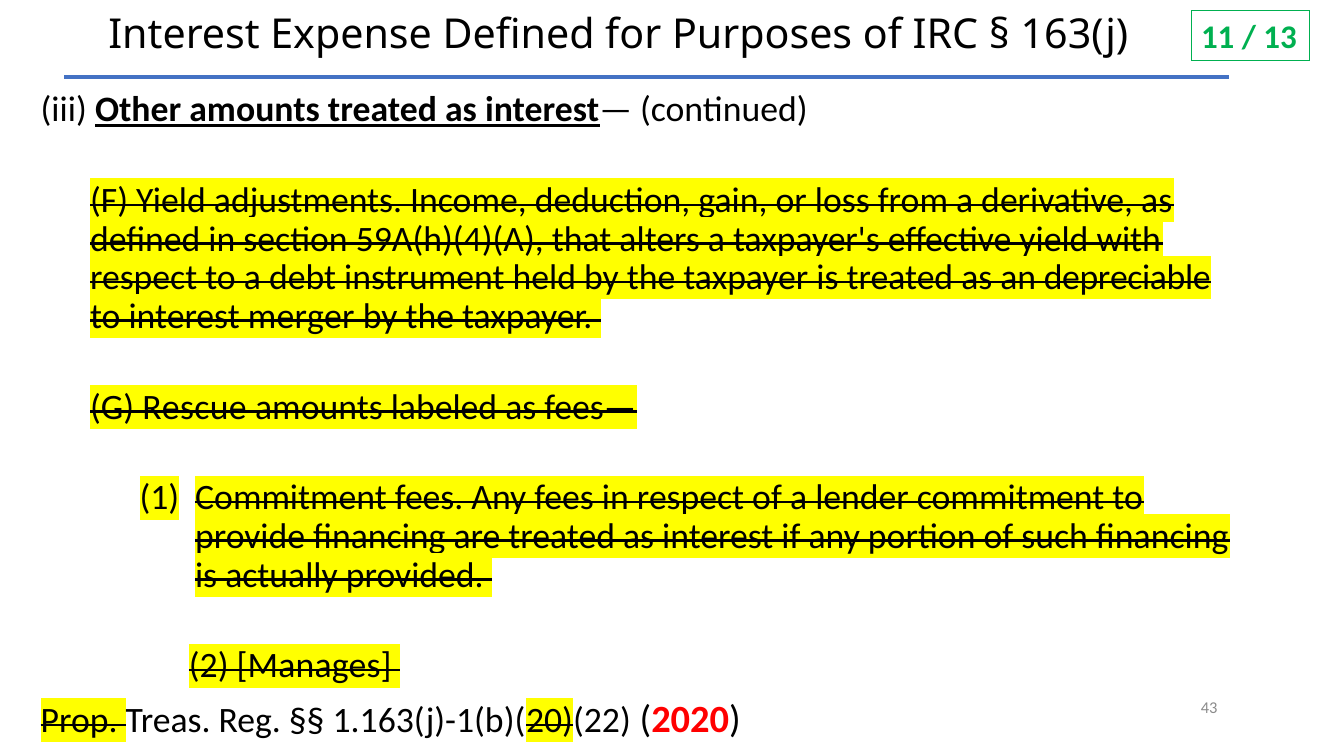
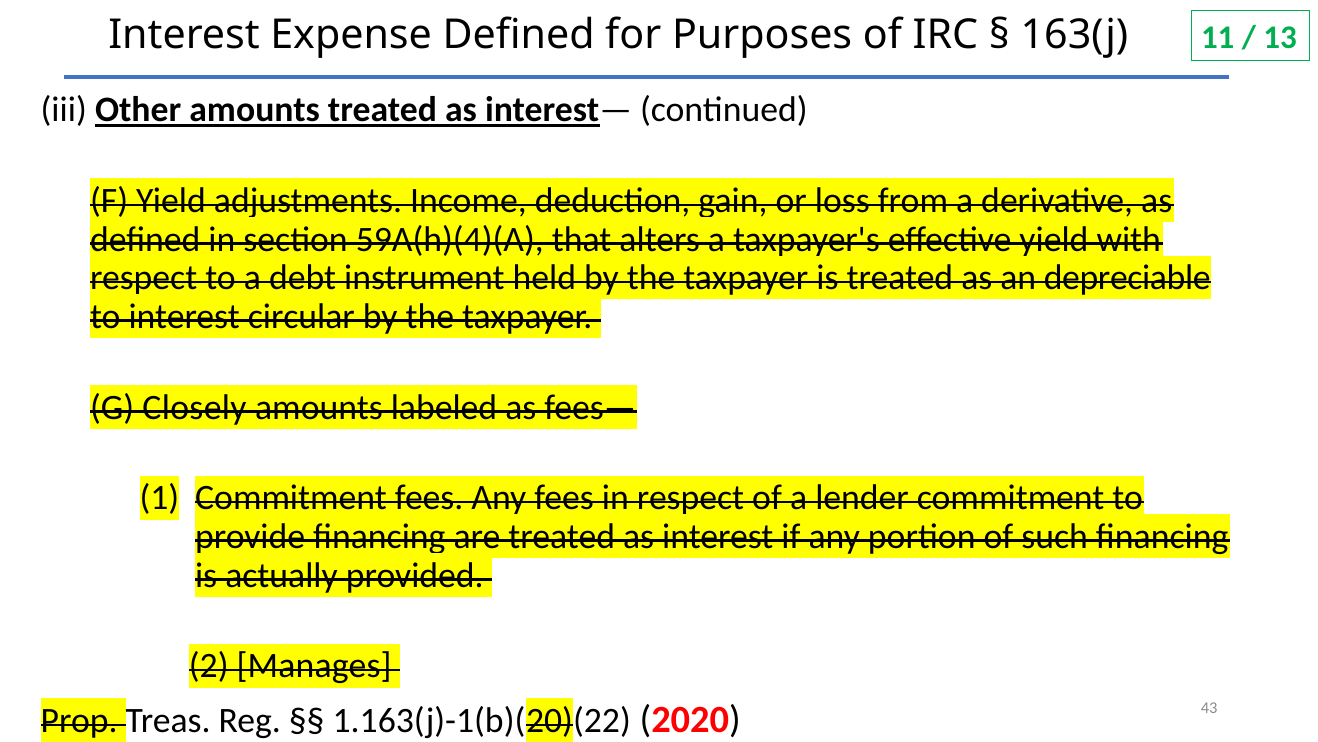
merger: merger -> circular (301, 316)
Rescue: Rescue -> Closely (194, 407)
